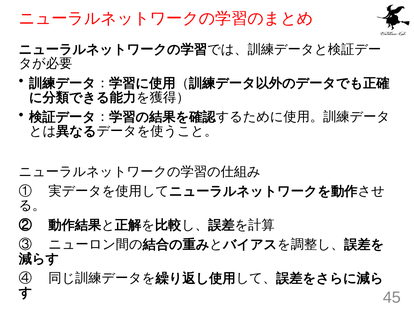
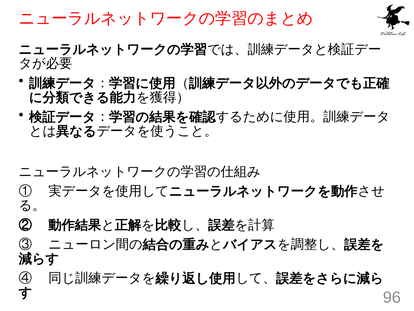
45: 45 -> 96 (392, 297)
